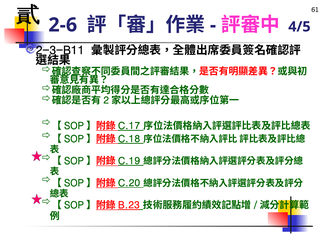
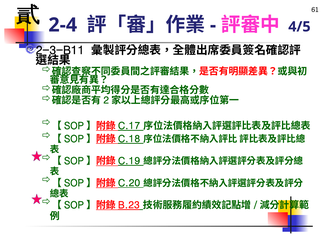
2-6: 2-6 -> 2-4 (63, 25)
